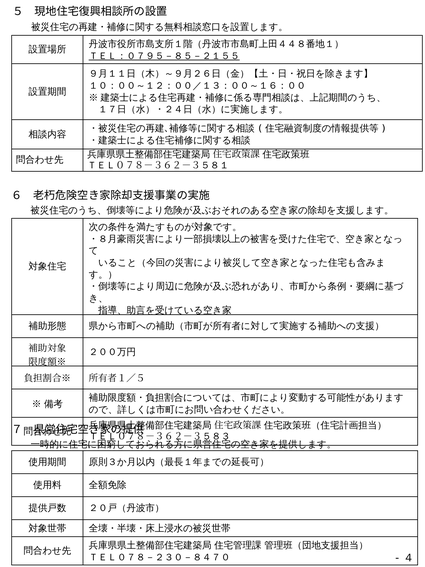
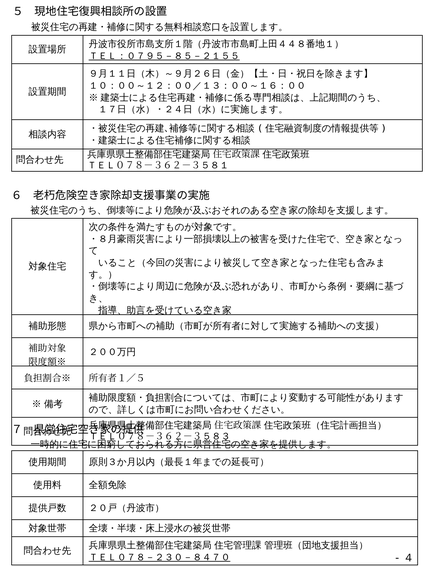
ＴＥＬ０７８－２３０－８４７０ underline: none -> present (160, 557)
